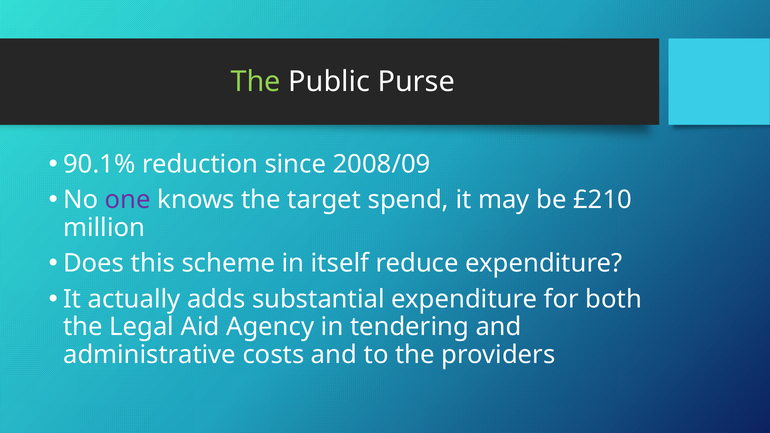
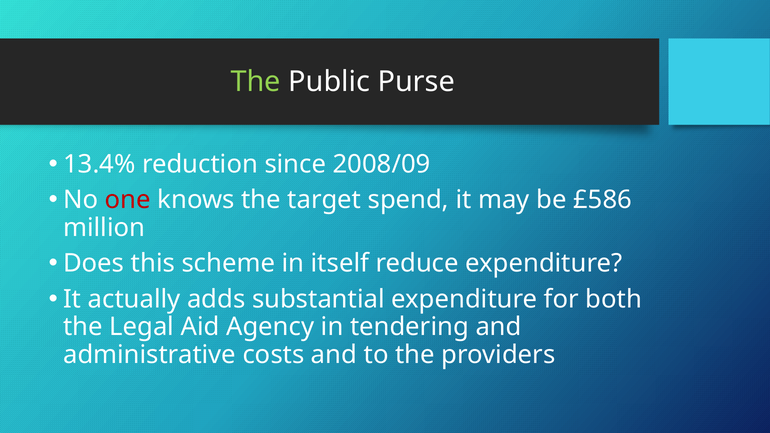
90.1%: 90.1% -> 13.4% (99, 164)
one colour: purple -> red (128, 200)
£210: £210 -> £586 (603, 200)
